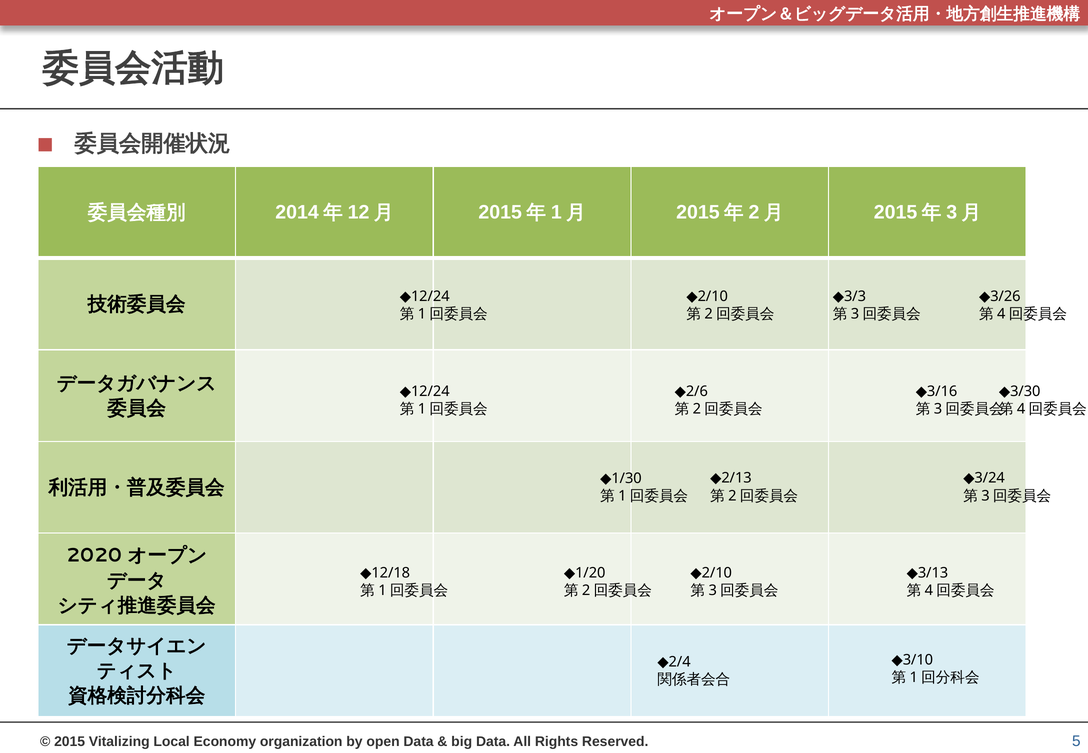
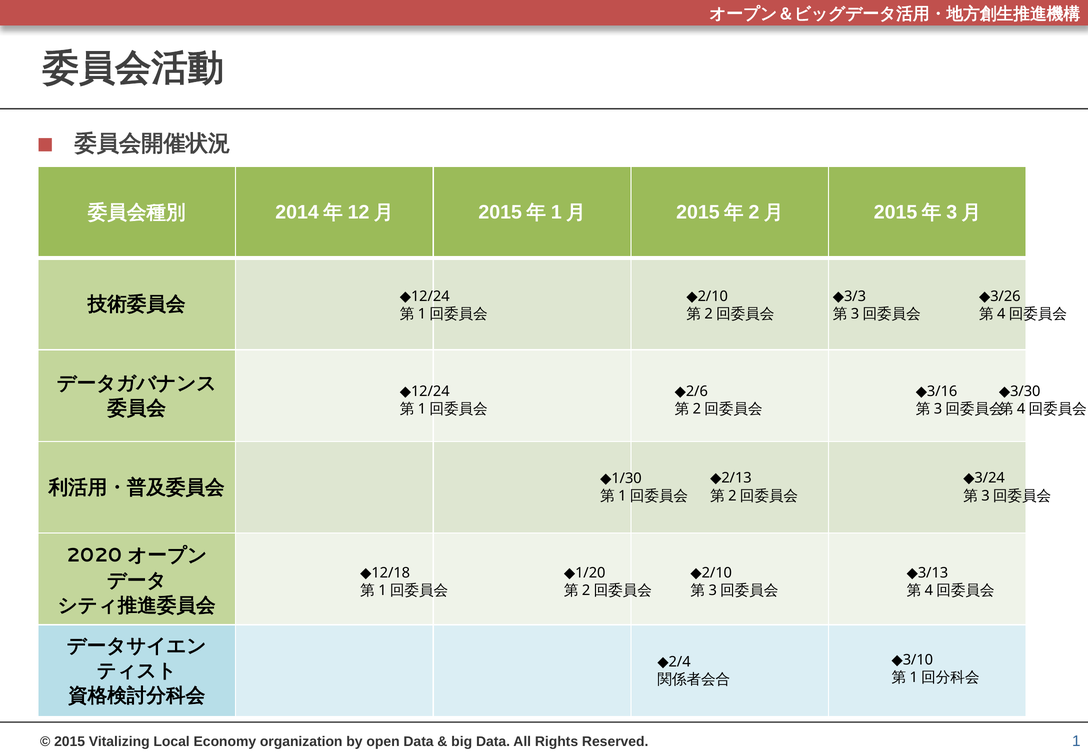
5: 5 -> 1 (1076, 741)
